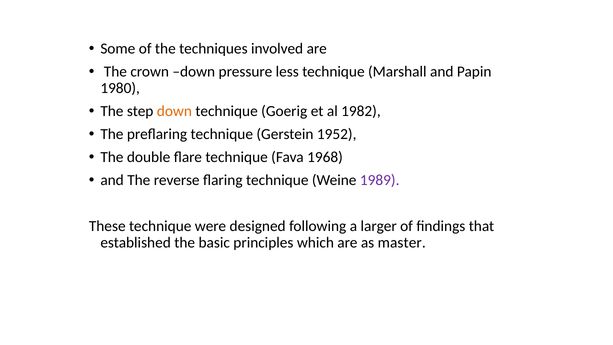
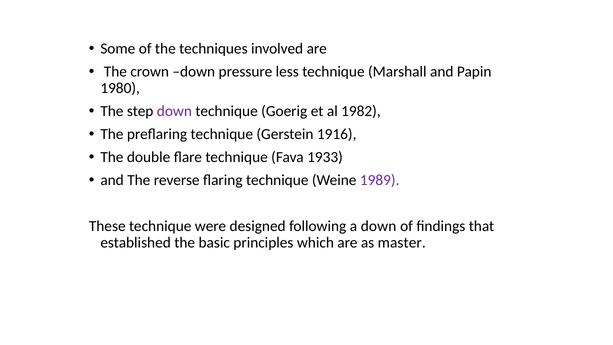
down colour: orange -> purple (174, 111)
1952: 1952 -> 1916 (337, 134)
1968: 1968 -> 1933 (325, 157)
a larger: larger -> down (379, 226)
